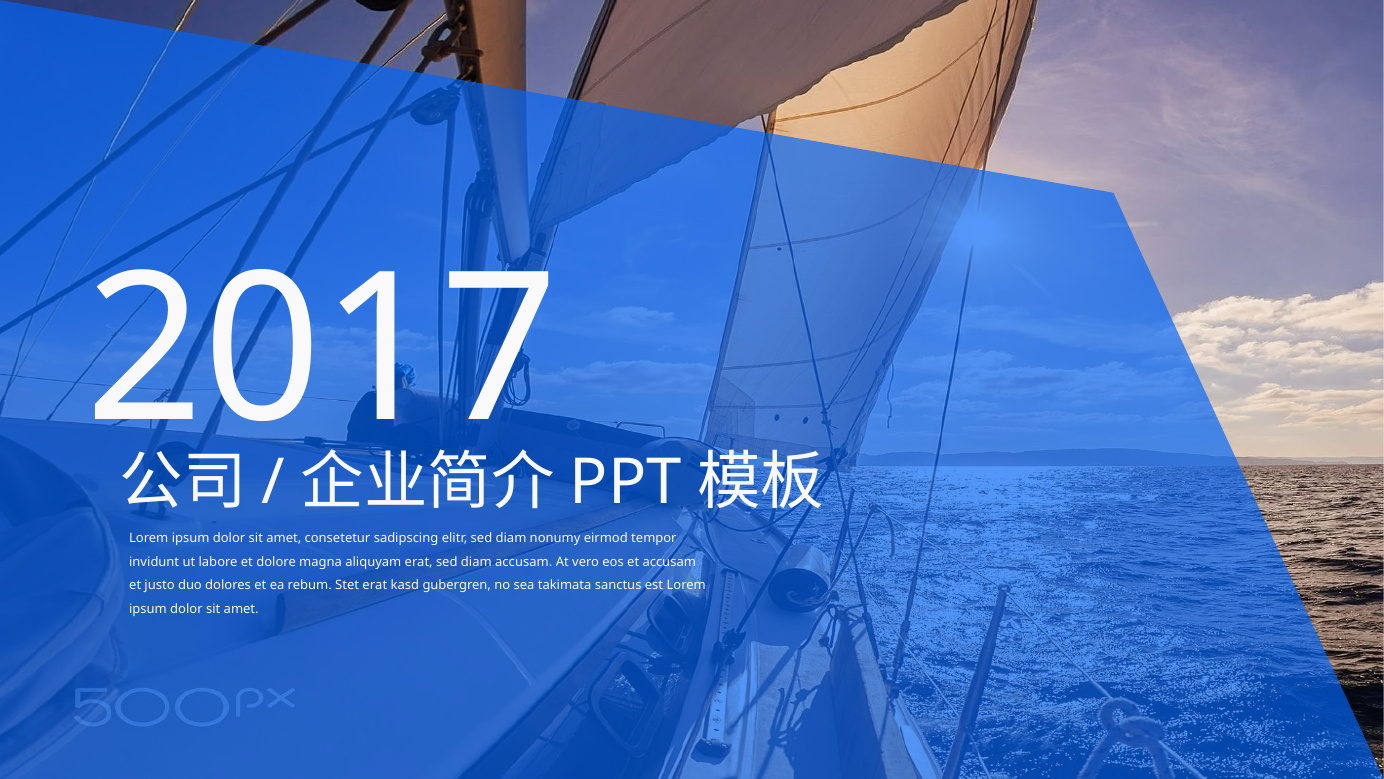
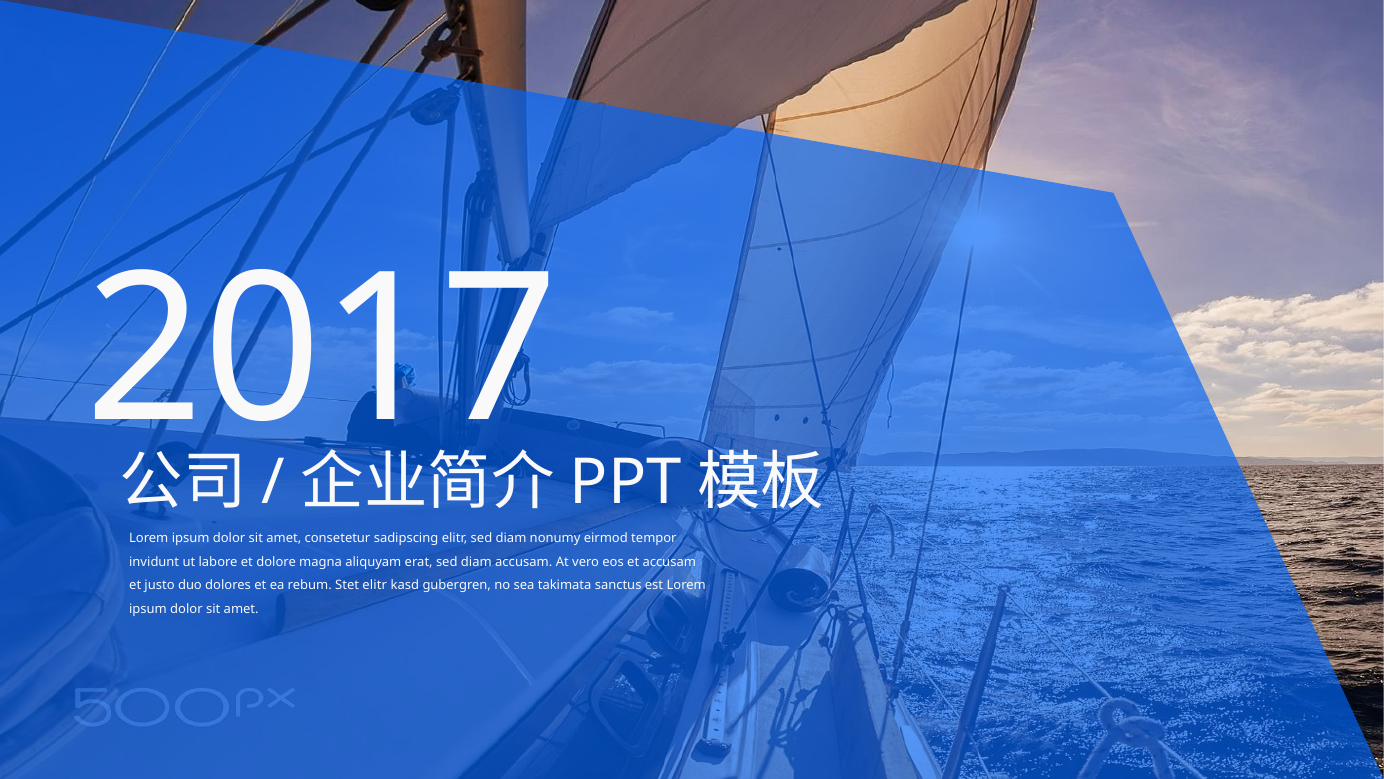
Stet erat: erat -> elitr (375, 585)
